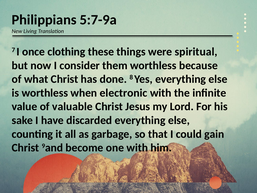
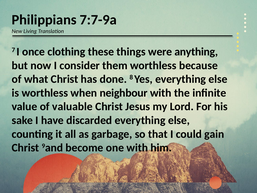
5:7-9a: 5:7-9a -> 7:7-9a (98, 20)
spiritual: spiritual -> anything (196, 52)
electronic: electronic -> neighbour (124, 93)
